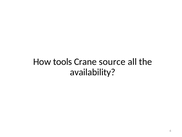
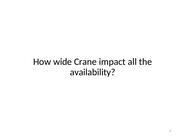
tools: tools -> wide (63, 62)
source: source -> impact (112, 62)
